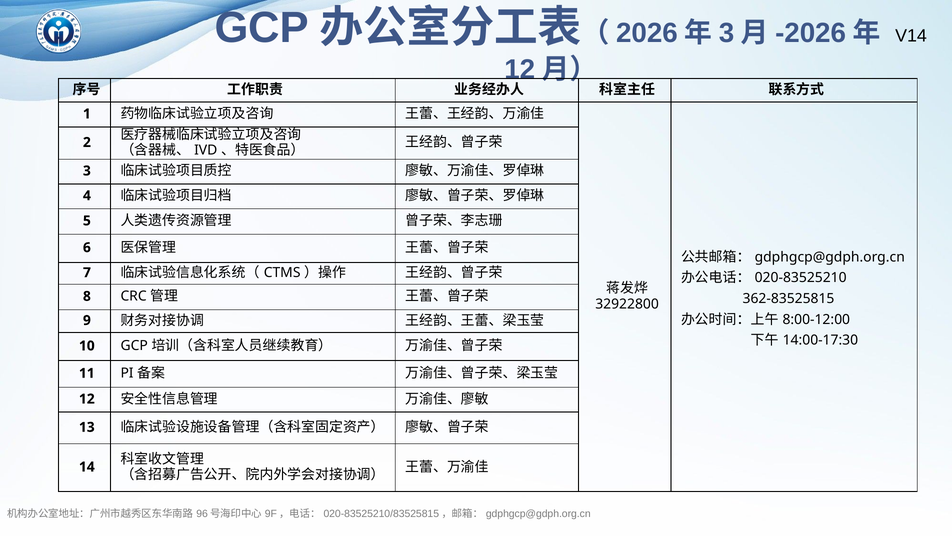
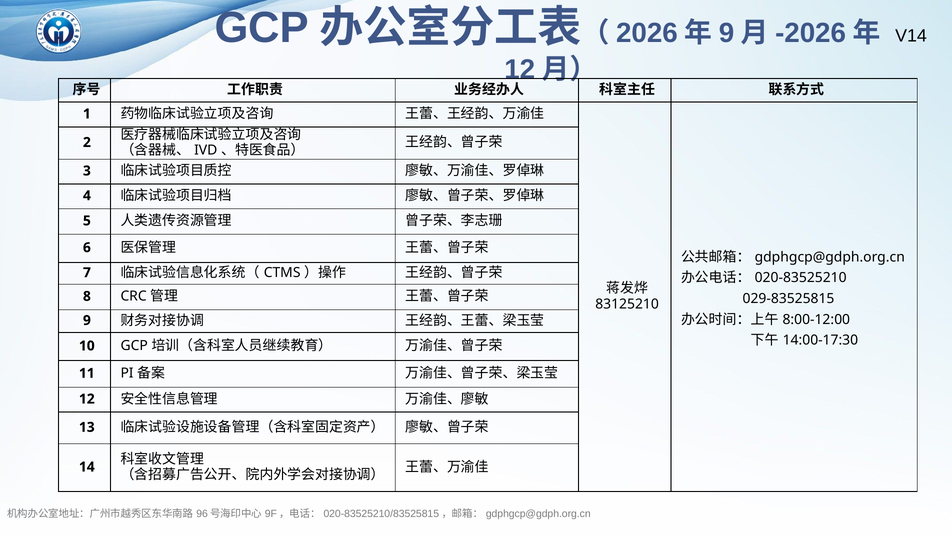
3: 3 -> 9 (726, 33)
362-83525815: 362-83525815 -> 029-83525815 (789, 298)
32922800: 32922800 -> 83125210 (627, 304)
